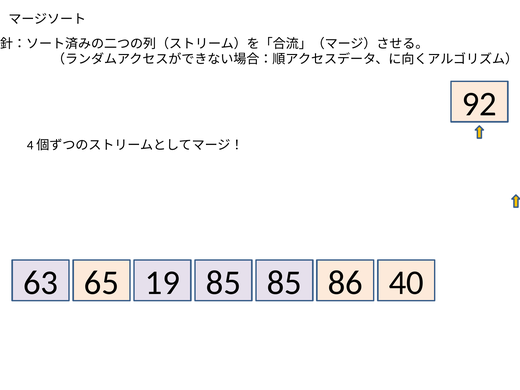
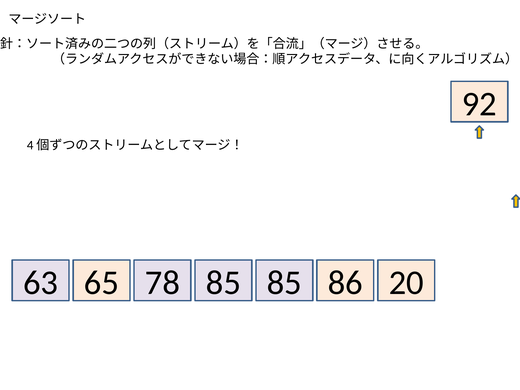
19: 19 -> 78 (162, 283)
40: 40 -> 20 (406, 283)
